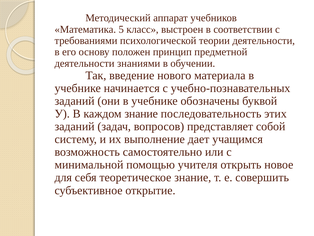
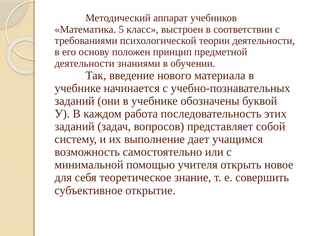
каждом знание: знание -> работа (141, 114)
